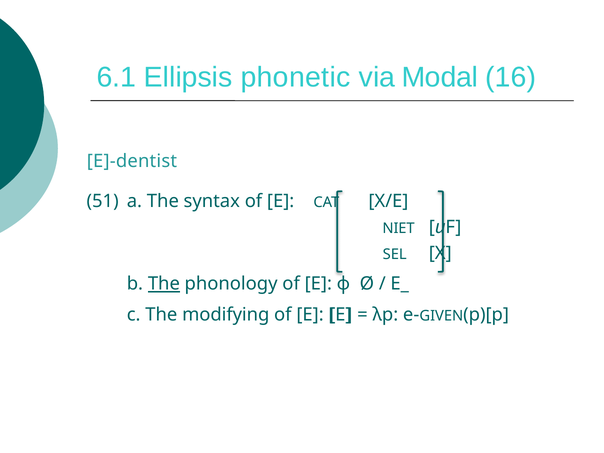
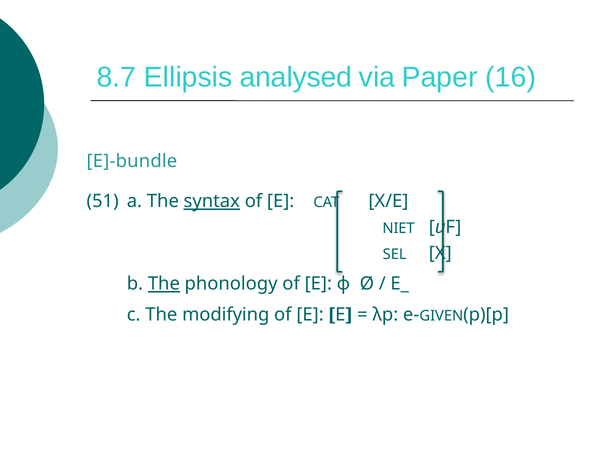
6.1: 6.1 -> 8.7 (116, 77)
phonetic: phonetic -> analysed (296, 77)
Modal: Modal -> Paper (440, 77)
E]-dentist: E]-dentist -> E]-bundle (132, 161)
syntax underline: none -> present (212, 201)
